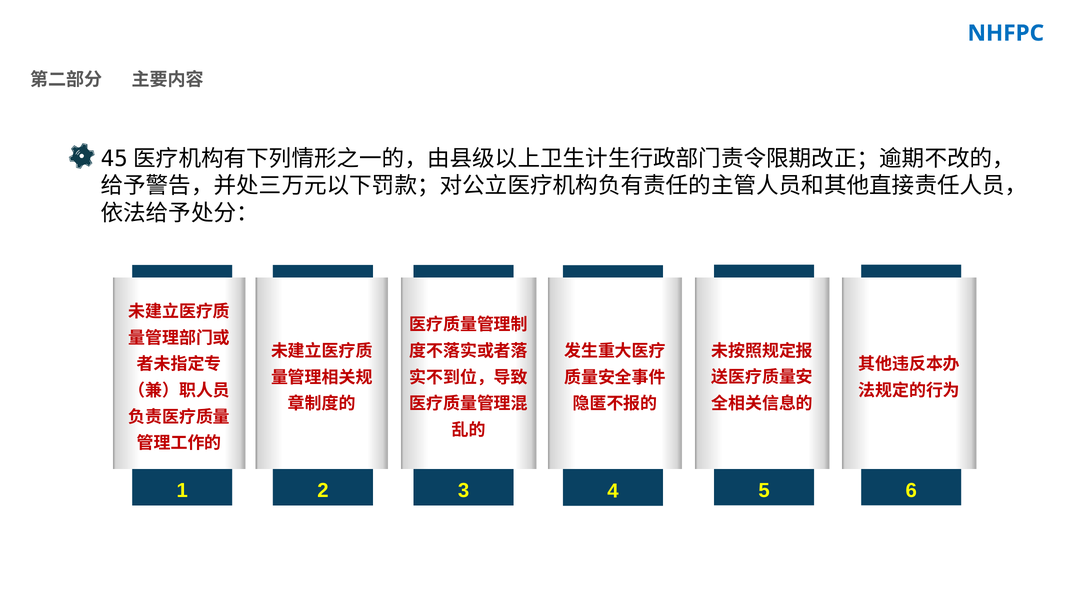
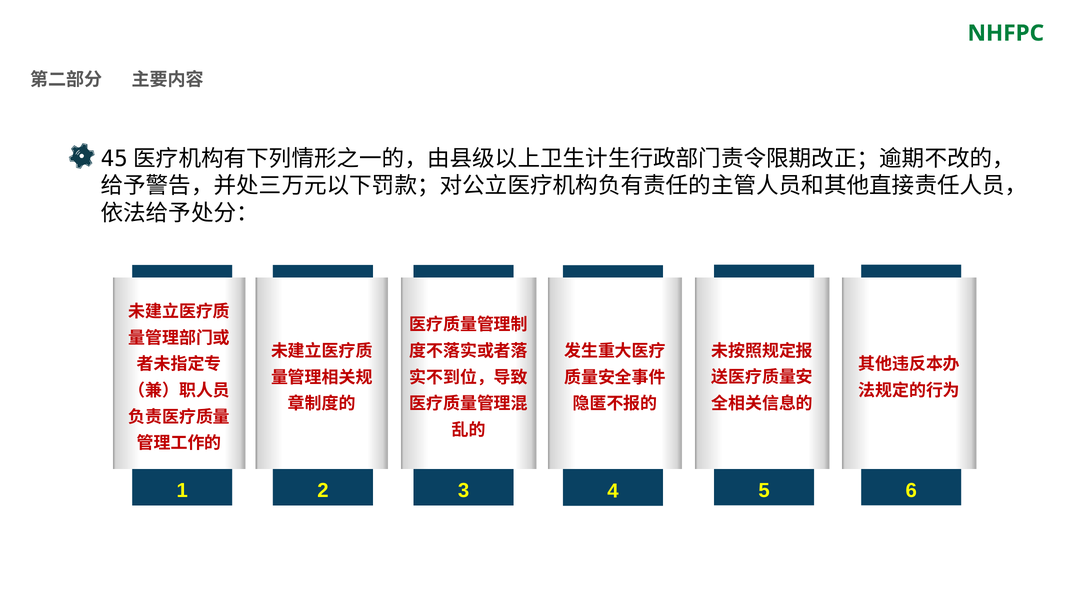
NHFPC colour: blue -> green (1006, 33)
